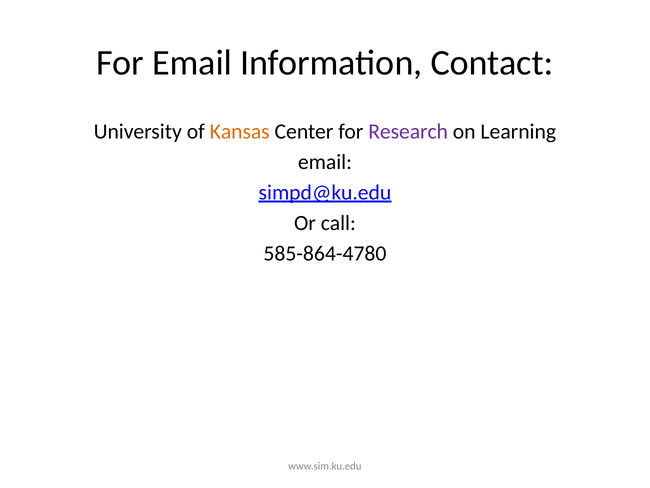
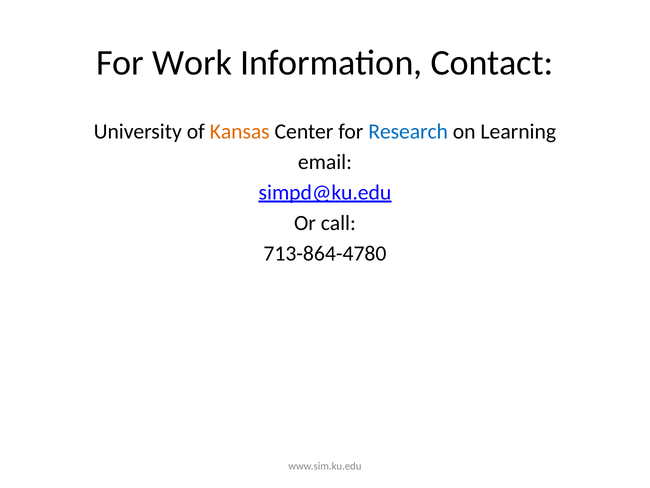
For Email: Email -> Work (192, 63)
Research colour: purple -> blue (408, 132)
585-864-4780: 585-864-4780 -> 713-864-4780 (325, 253)
